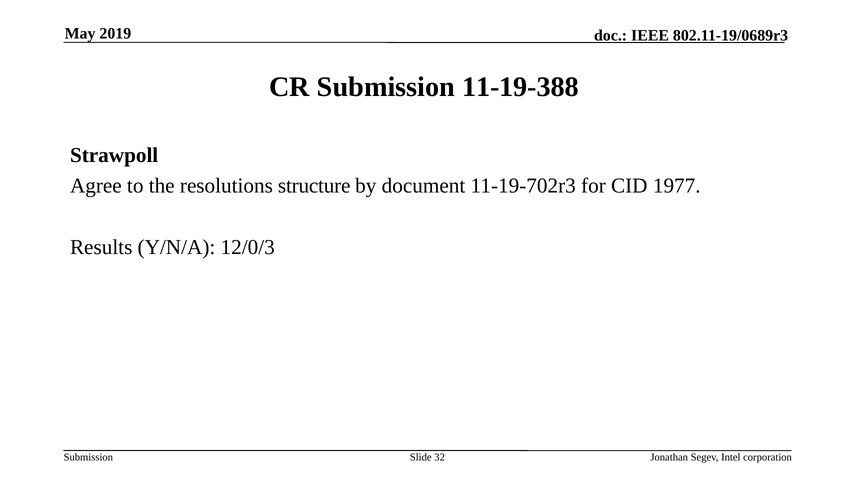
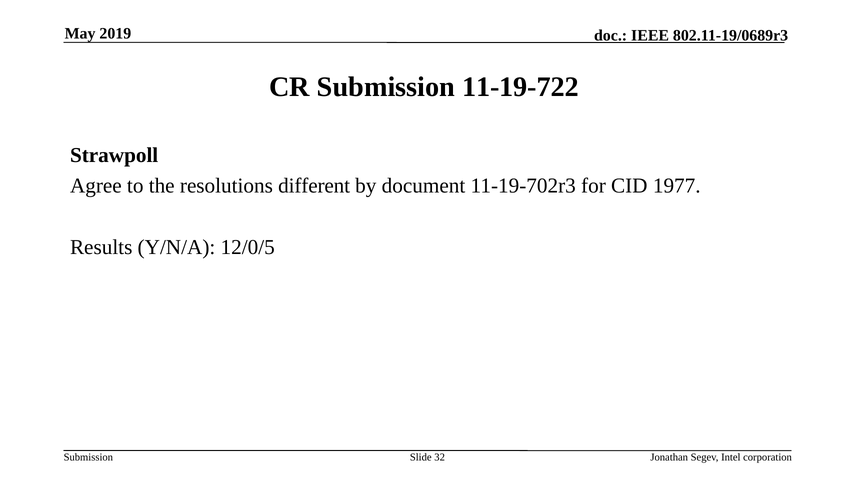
11-19-388: 11-19-388 -> 11-19-722 (520, 87)
structure: structure -> different (314, 186)
12/0/3: 12/0/3 -> 12/0/5 (248, 247)
